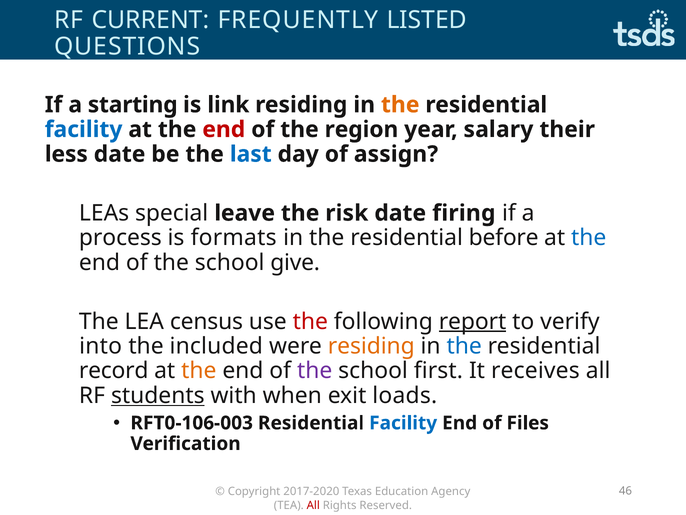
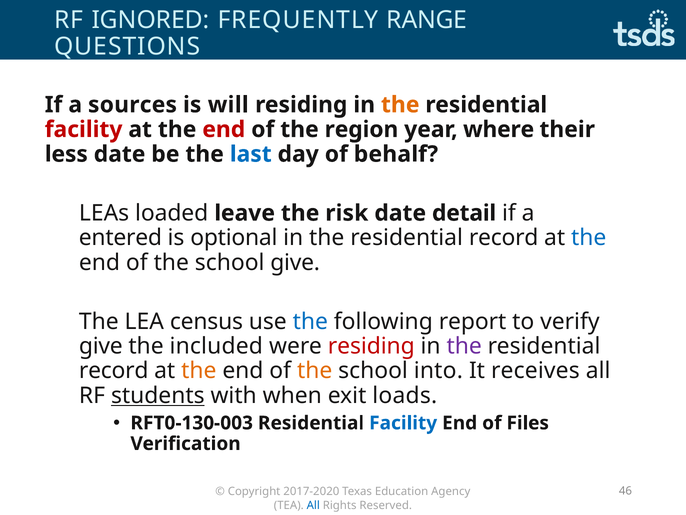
CURRENT: CURRENT -> IGNORED (150, 20)
LISTED: LISTED -> RANGE (427, 20)
starting: starting -> sources (132, 105)
link: link -> will (228, 105)
facility colour: blue -> red (84, 129)
salary: salary -> where (499, 129)
assign: assign -> behalf (396, 154)
special: special -> loaded (172, 213)
firing: firing -> detail (464, 213)
process: process -> entered (120, 238)
formats: formats -> optional (234, 238)
before: before -> record (504, 238)
the colour: red -> blue (310, 321)
report underline: present -> none (473, 321)
into: into -> give (101, 346)
residing colour: orange -> red (371, 346)
the colour: blue -> purple (464, 346)
the colour: purple -> orange (315, 371)
first: first -> into (438, 371)
RFT0-106-003: RFT0-106-003 -> RFT0-130-003 (192, 423)
All colour: red -> blue (313, 505)
